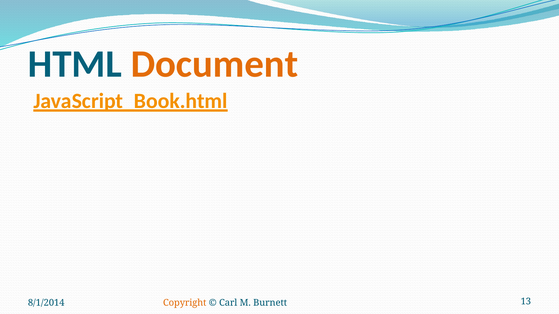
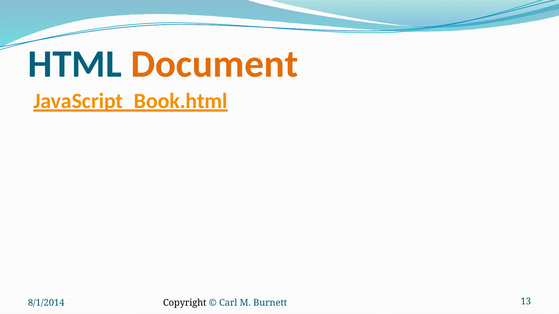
Copyright colour: orange -> black (185, 303)
